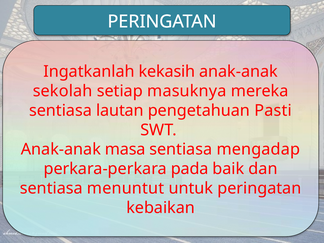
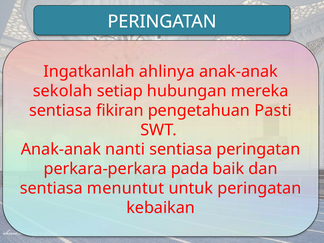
kekasih: kekasih -> ahlinya (167, 72)
masuknya: masuknya -> hubungan (187, 91)
lautan: lautan -> fikiran (120, 110)
masa: masa -> nanti (125, 149)
sentiasa mengadap: mengadap -> peringatan (258, 149)
